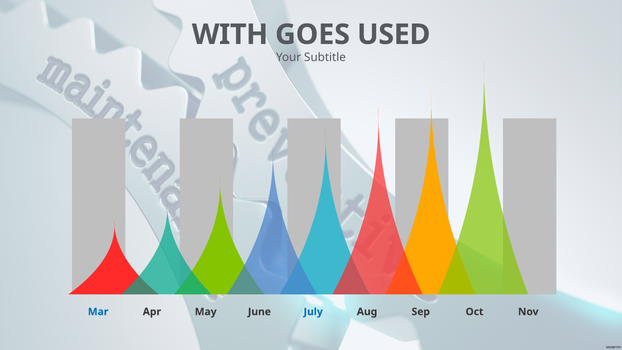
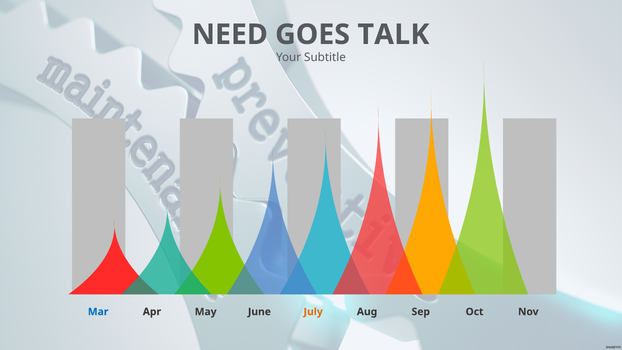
WITH: WITH -> NEED (230, 35)
USED: USED -> TALK (393, 35)
July colour: blue -> orange (313, 312)
